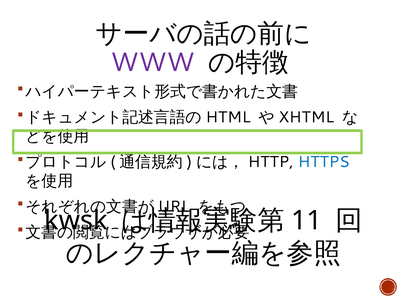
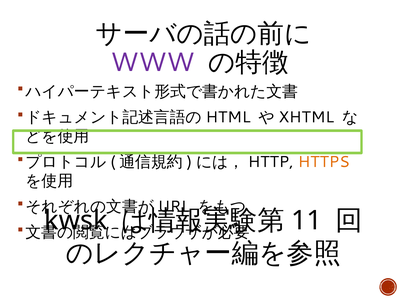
HTTPS colour: blue -> orange (324, 162)
